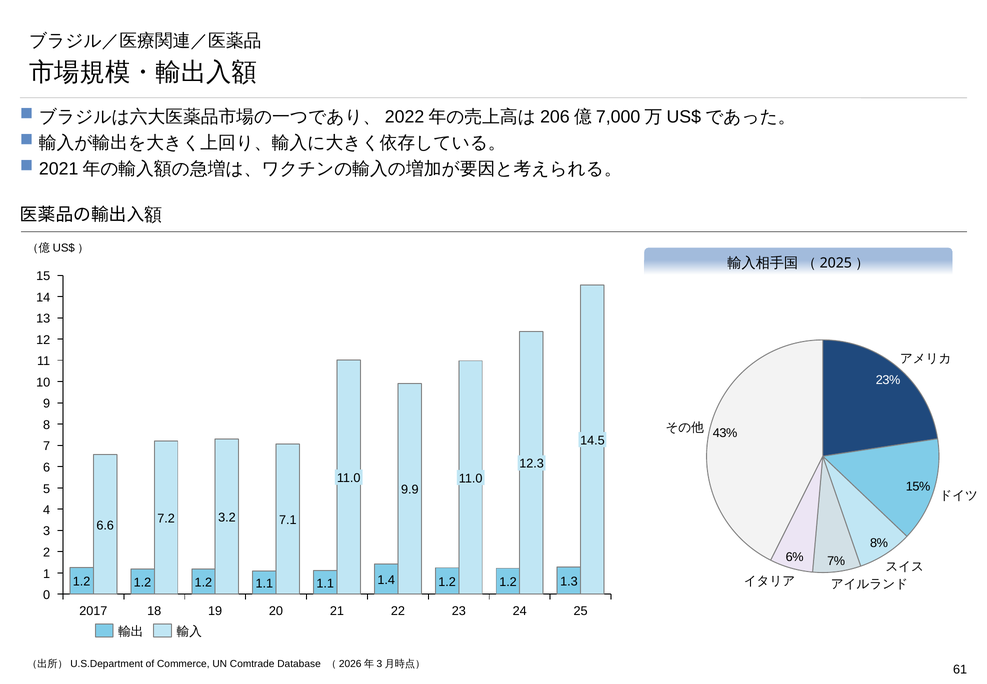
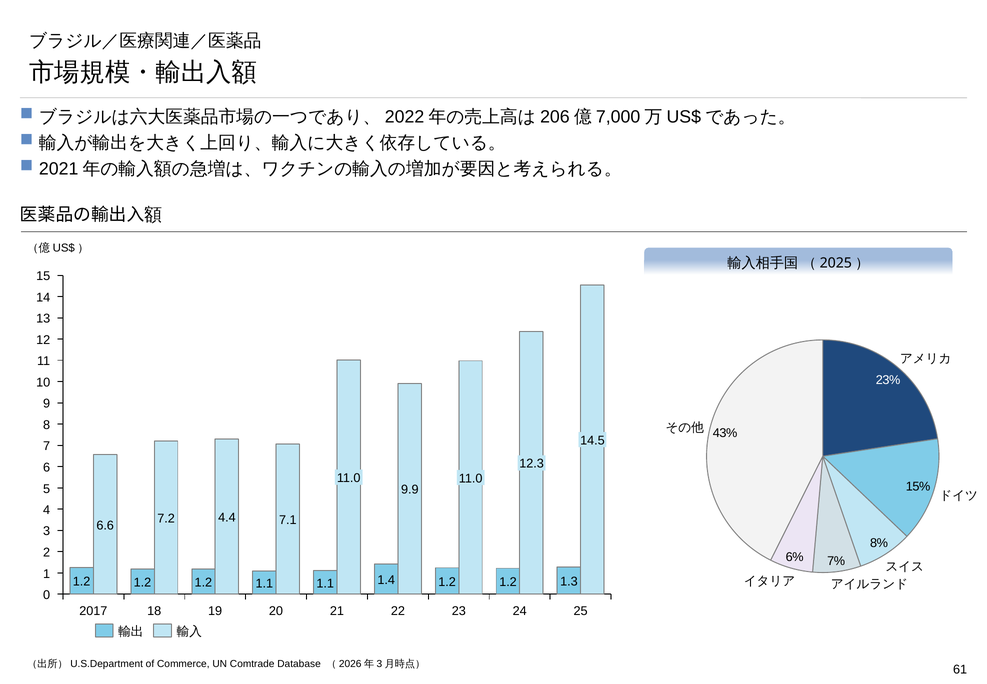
3.2: 3.2 -> 4.4 (227, 517)
